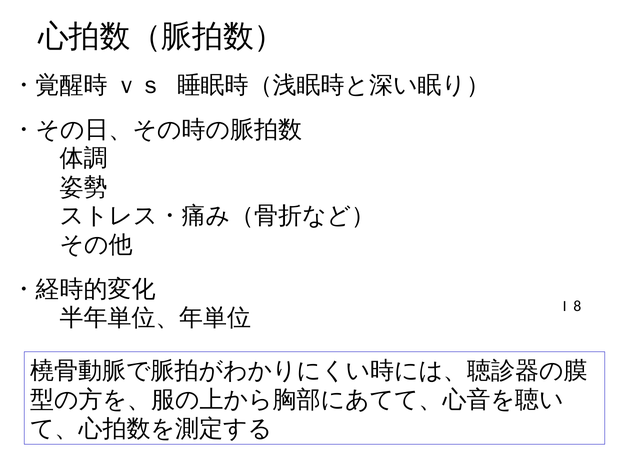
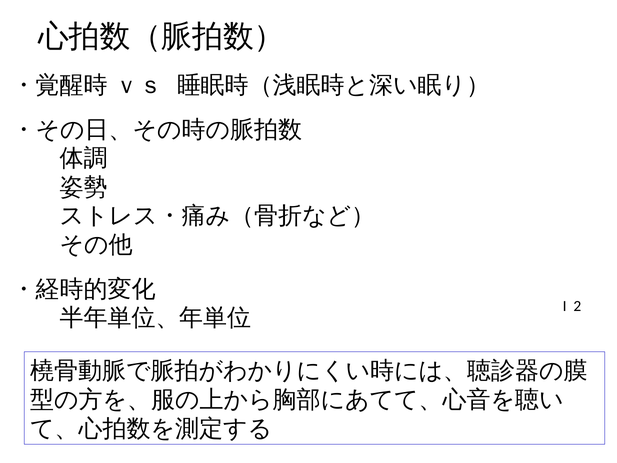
8: 8 -> 2 (577, 306)
